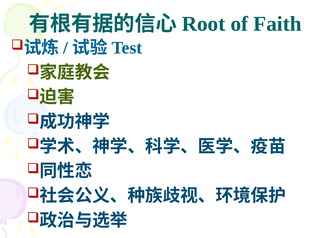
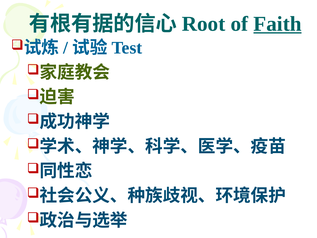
Faith underline: none -> present (278, 24)
